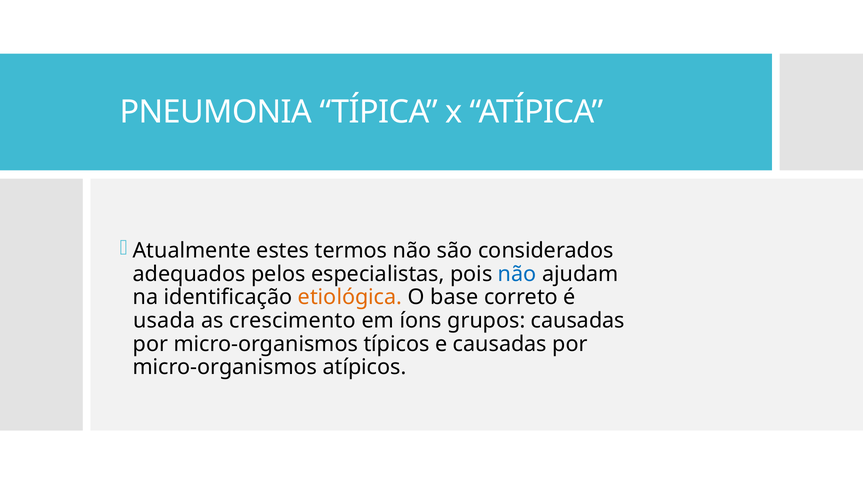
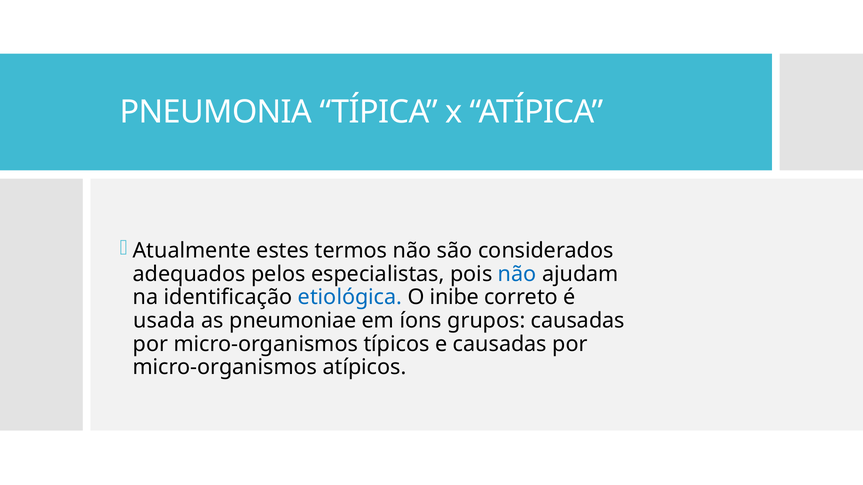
etiológica colour: orange -> blue (350, 298)
base: base -> inibe (454, 298)
crescimento: crescimento -> pneumoniae (293, 321)
